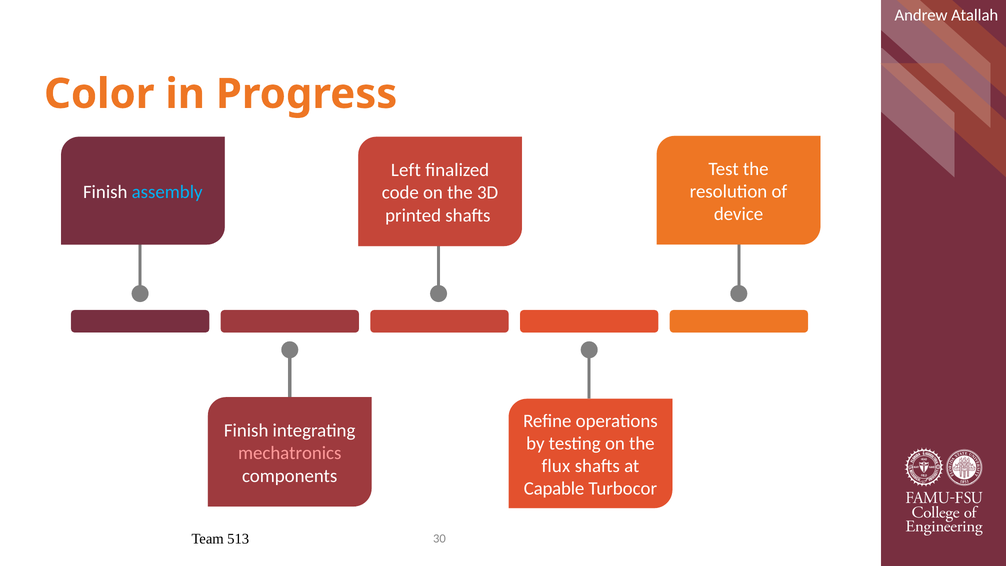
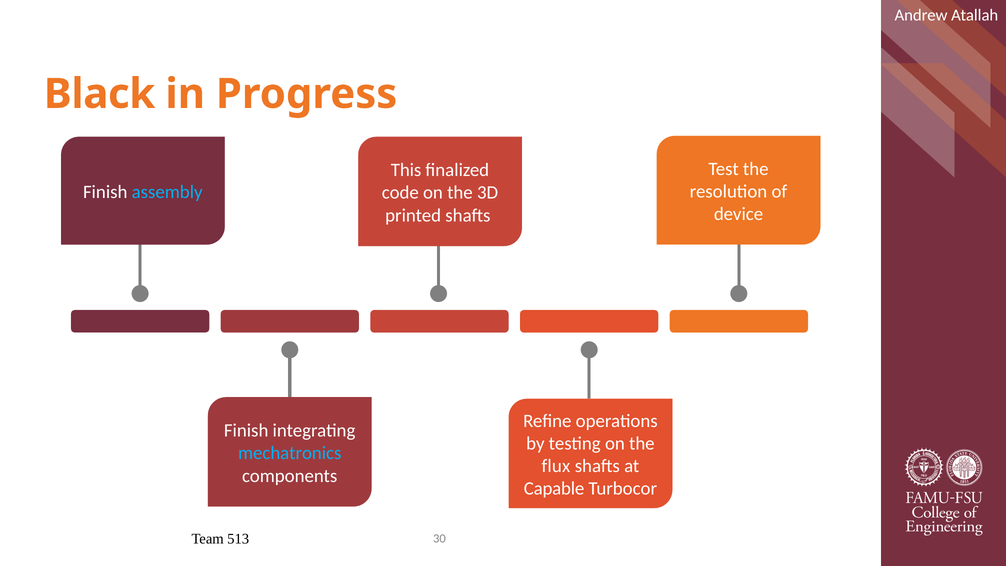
Color: Color -> Black (99, 94)
Left: Left -> This (406, 170)
mechatronics colour: pink -> light blue (290, 453)
